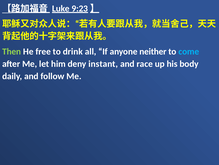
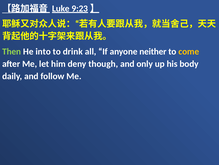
free: free -> into (43, 51)
come colour: light blue -> yellow (189, 51)
instant: instant -> though (103, 64)
race: race -> only (145, 64)
